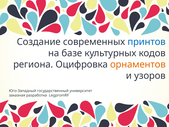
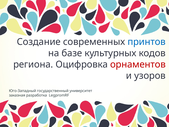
орнаментов colour: orange -> red (138, 64)
